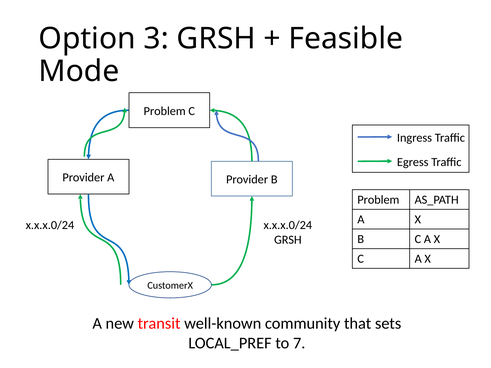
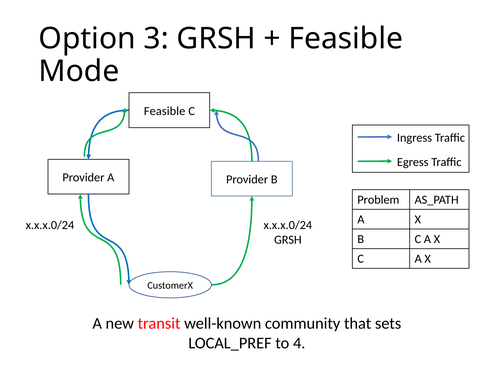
Problem: Problem -> Feasible (165, 111)
7: 7 -> 4 (299, 343)
